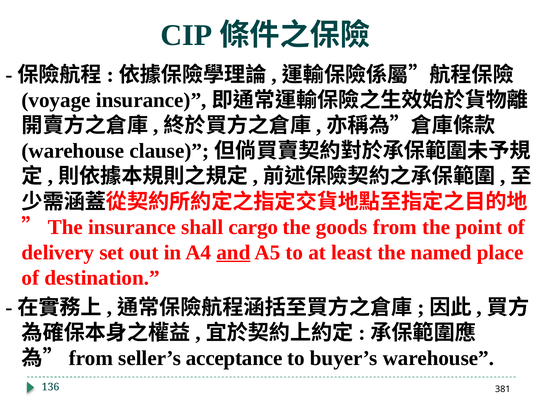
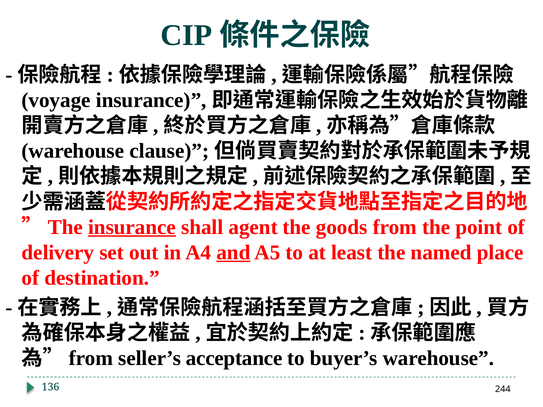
insurance underline: none -> present (132, 227)
cargo: cargo -> agent (253, 227)
381: 381 -> 244 (503, 389)
